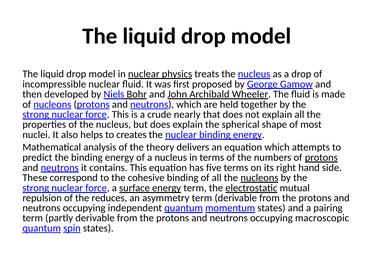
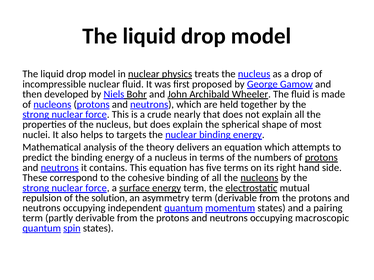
creates: creates -> targets (131, 135)
reduces: reduces -> solution (109, 198)
